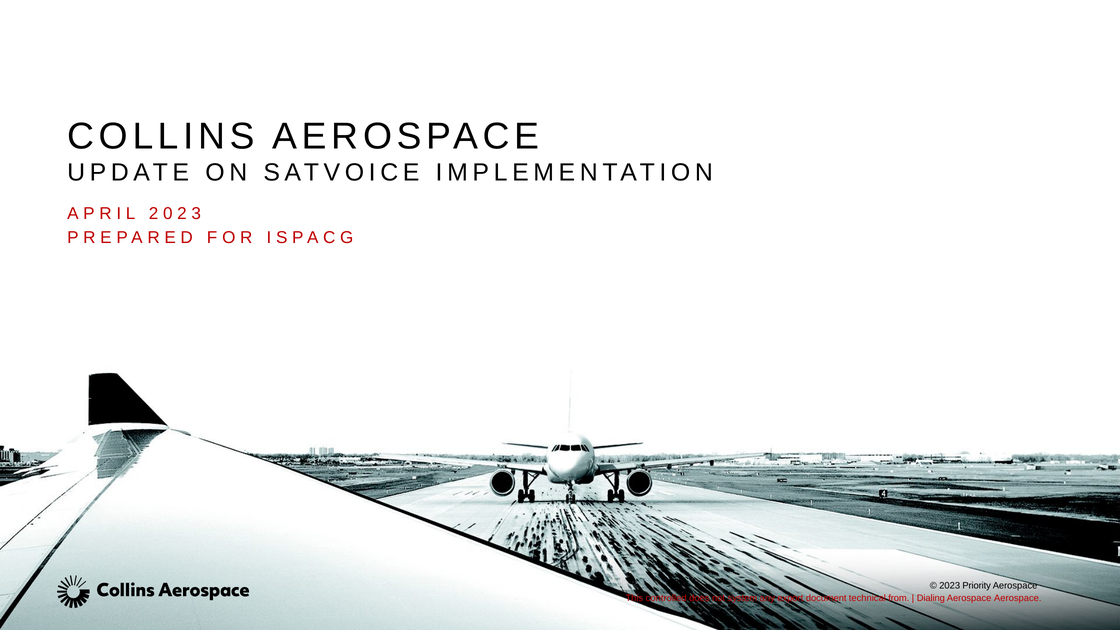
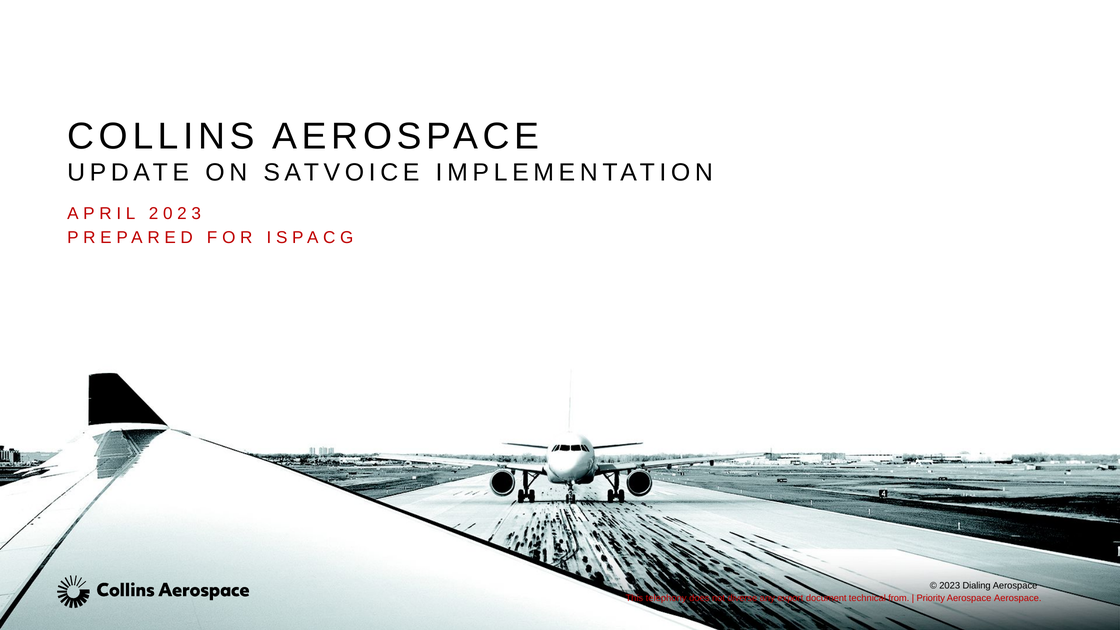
Priority: Priority -> Dialing (977, 586)
controlled: controlled -> telephony (666, 598)
system: system -> diverse (742, 598)
Dialing: Dialing -> Priority (931, 598)
